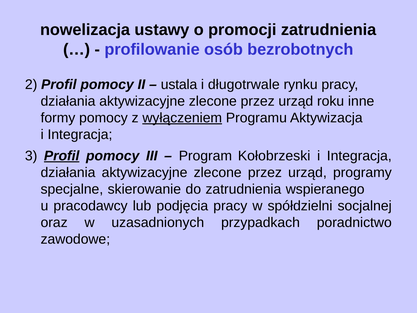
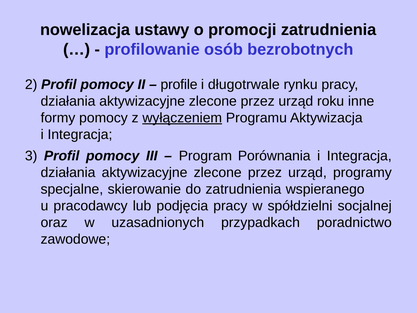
ustala: ustala -> profile (179, 84)
Profil underline: present -> none (62, 156)
Kołobrzeski: Kołobrzeski -> Porównania (274, 156)
